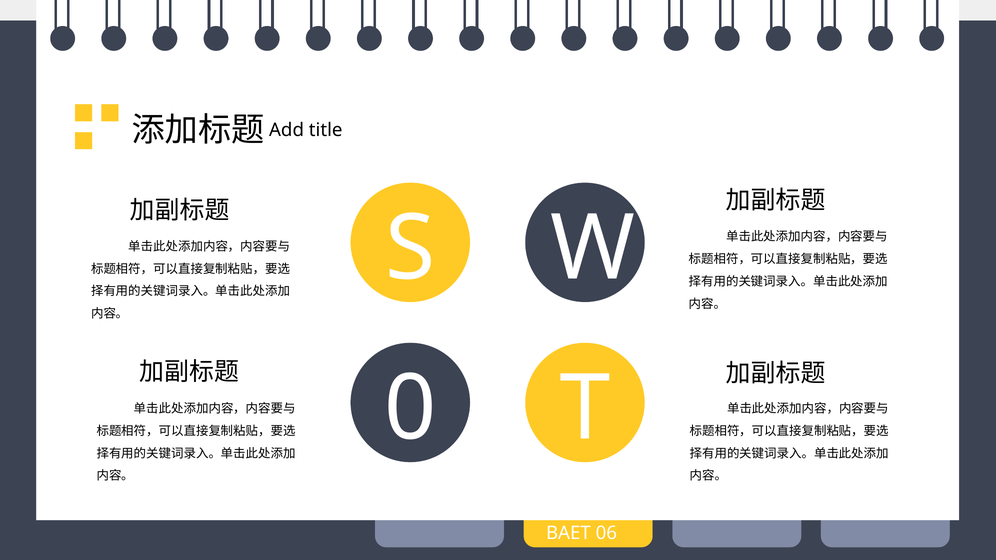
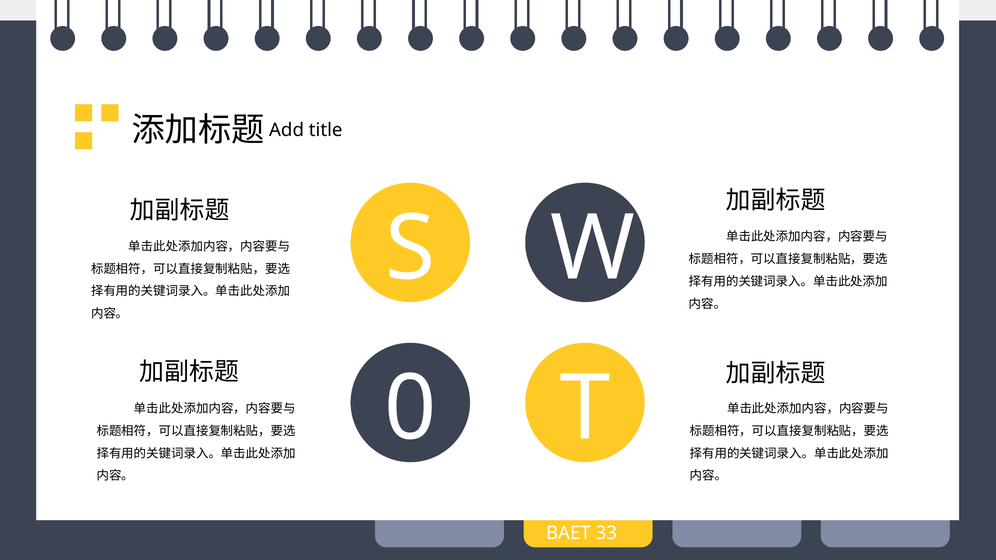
06: 06 -> 33 (606, 533)
